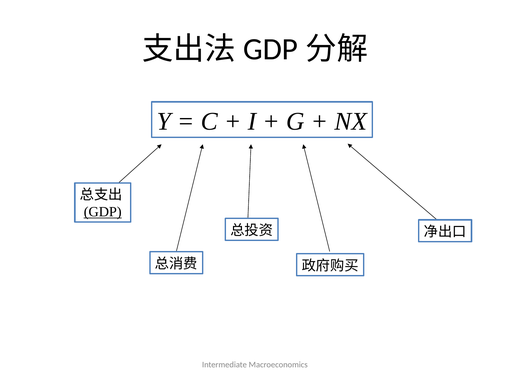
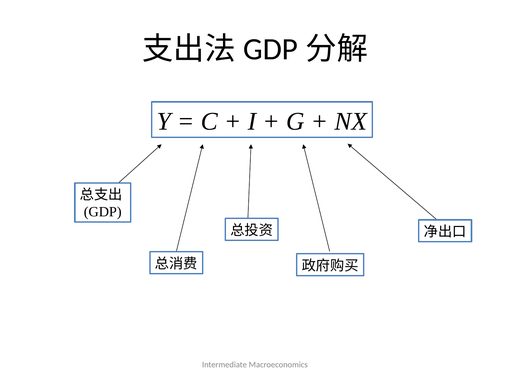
GDP underline: present -> none (103, 212)
